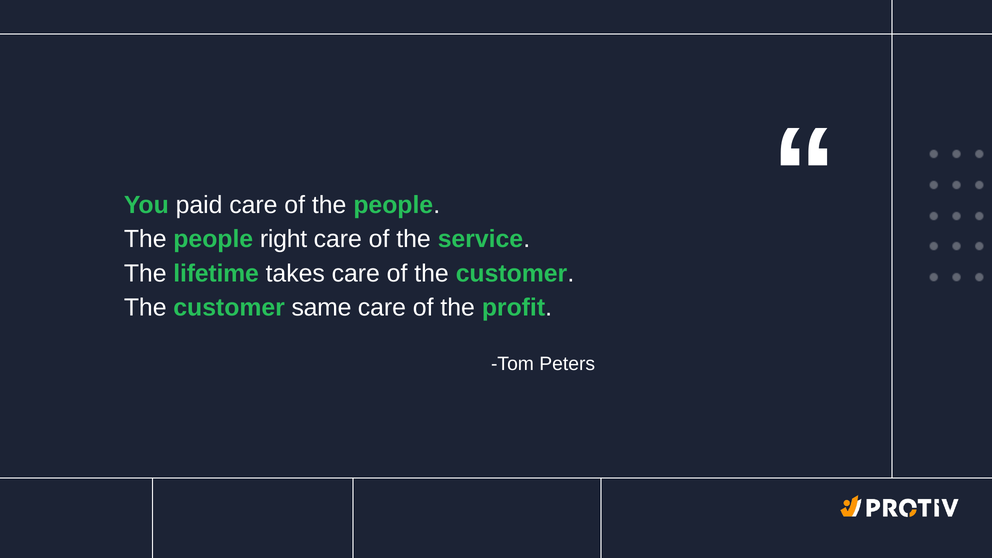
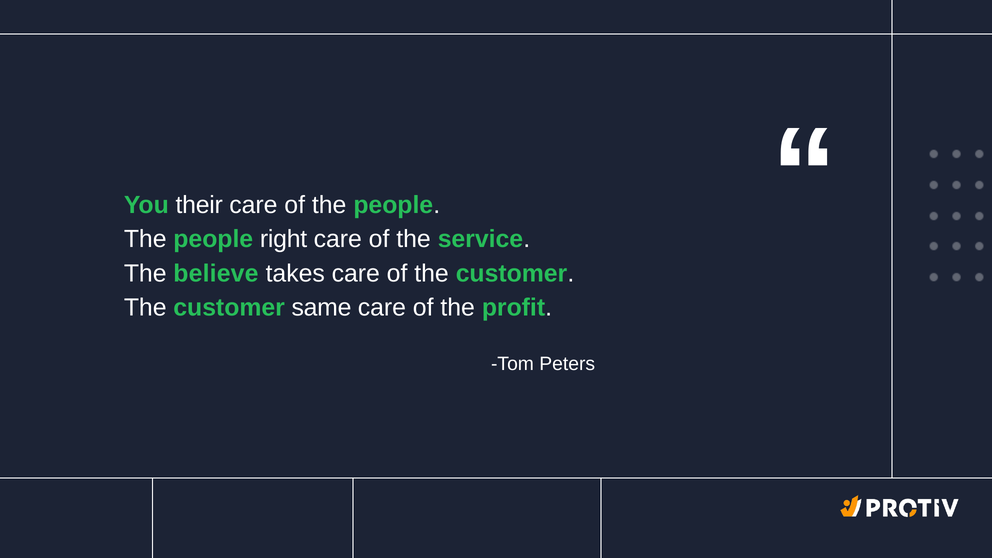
paid: paid -> their (199, 205)
lifetime: lifetime -> believe (216, 273)
